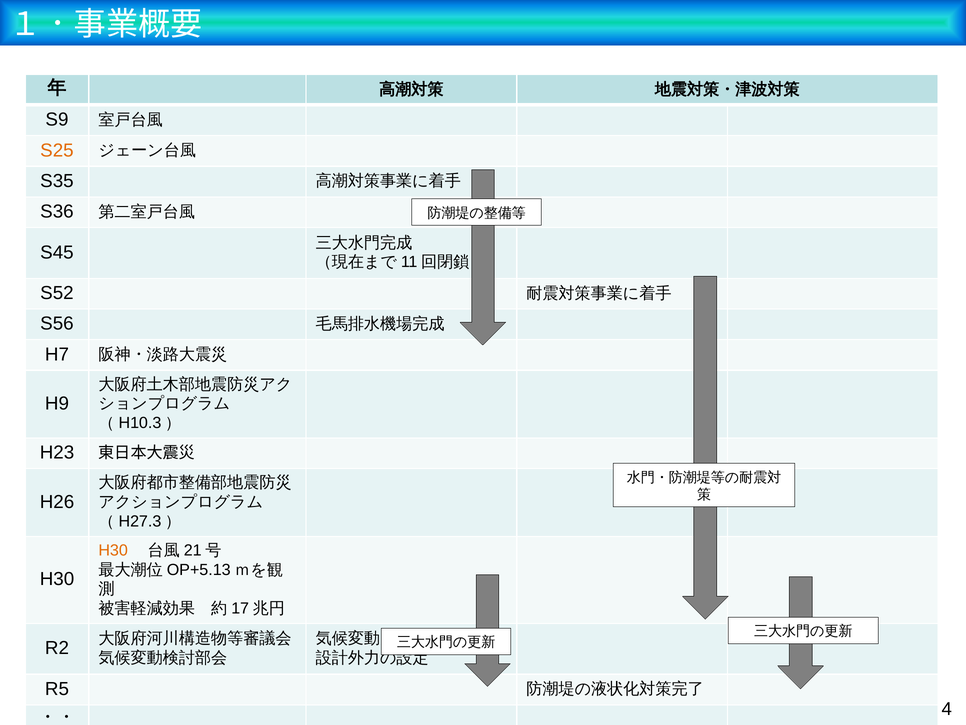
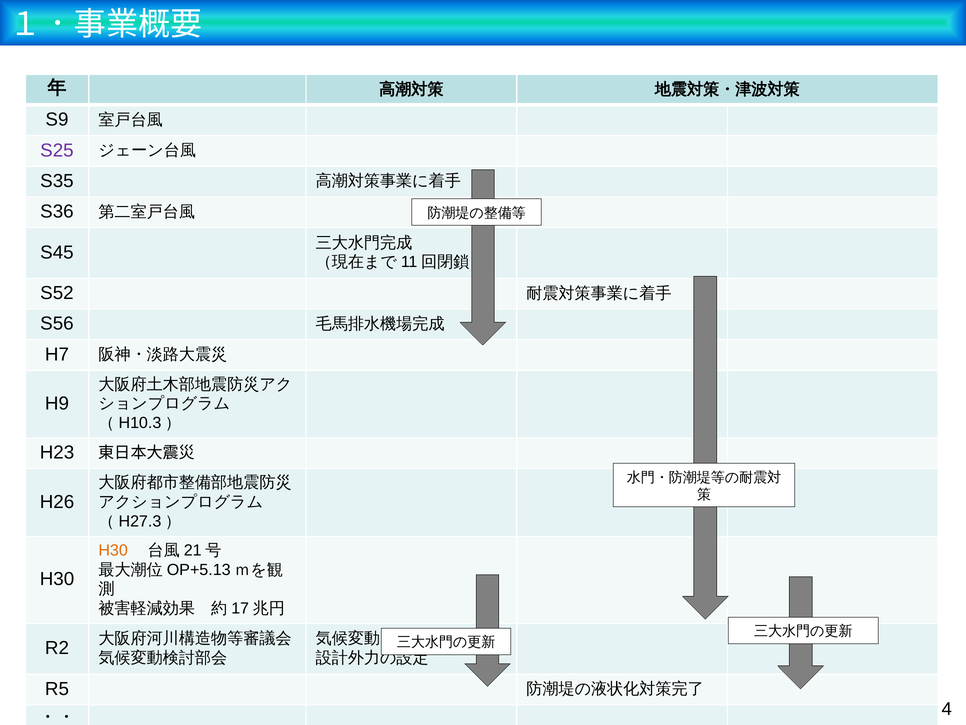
S25 colour: orange -> purple (57, 150)
